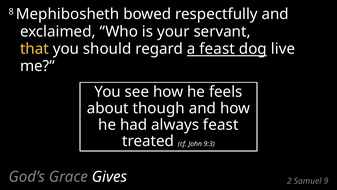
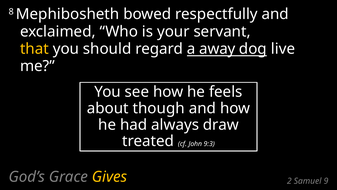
a feast: feast -> away (217, 49)
always feast: feast -> draw (221, 124)
Gives colour: white -> yellow (110, 177)
